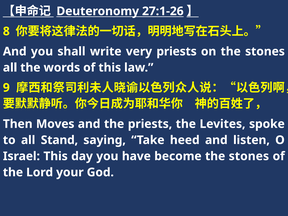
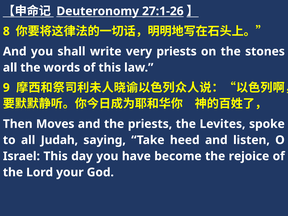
Stand: Stand -> Judah (59, 140)
become the stones: stones -> rejoice (249, 156)
